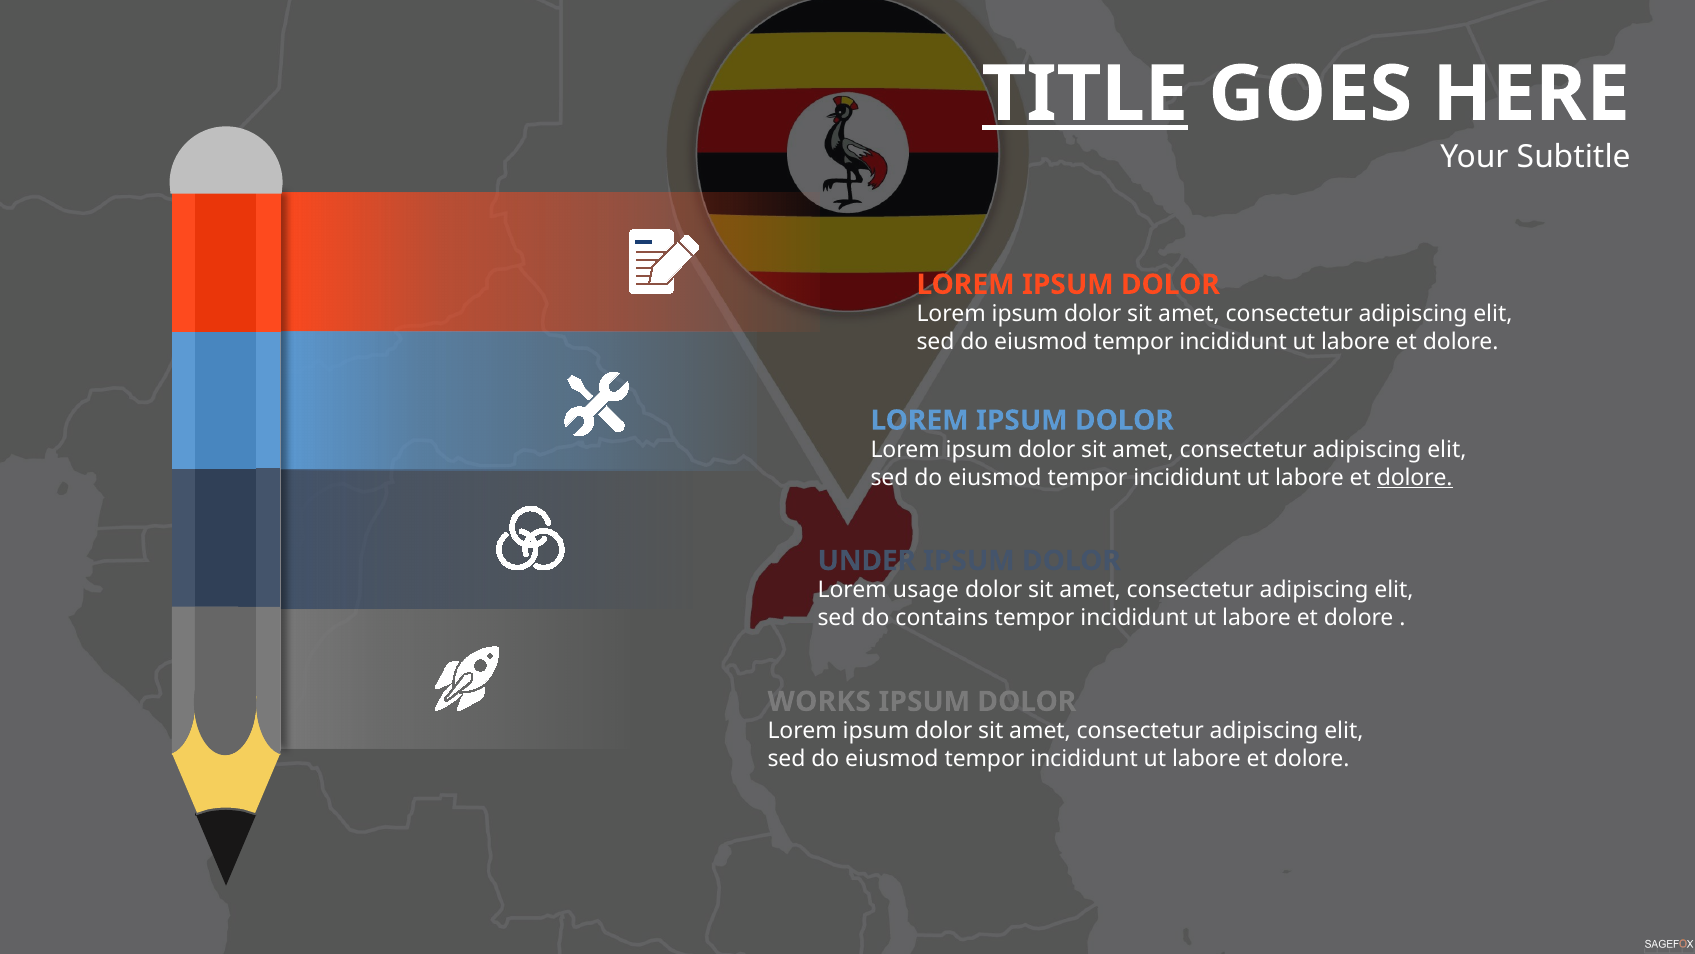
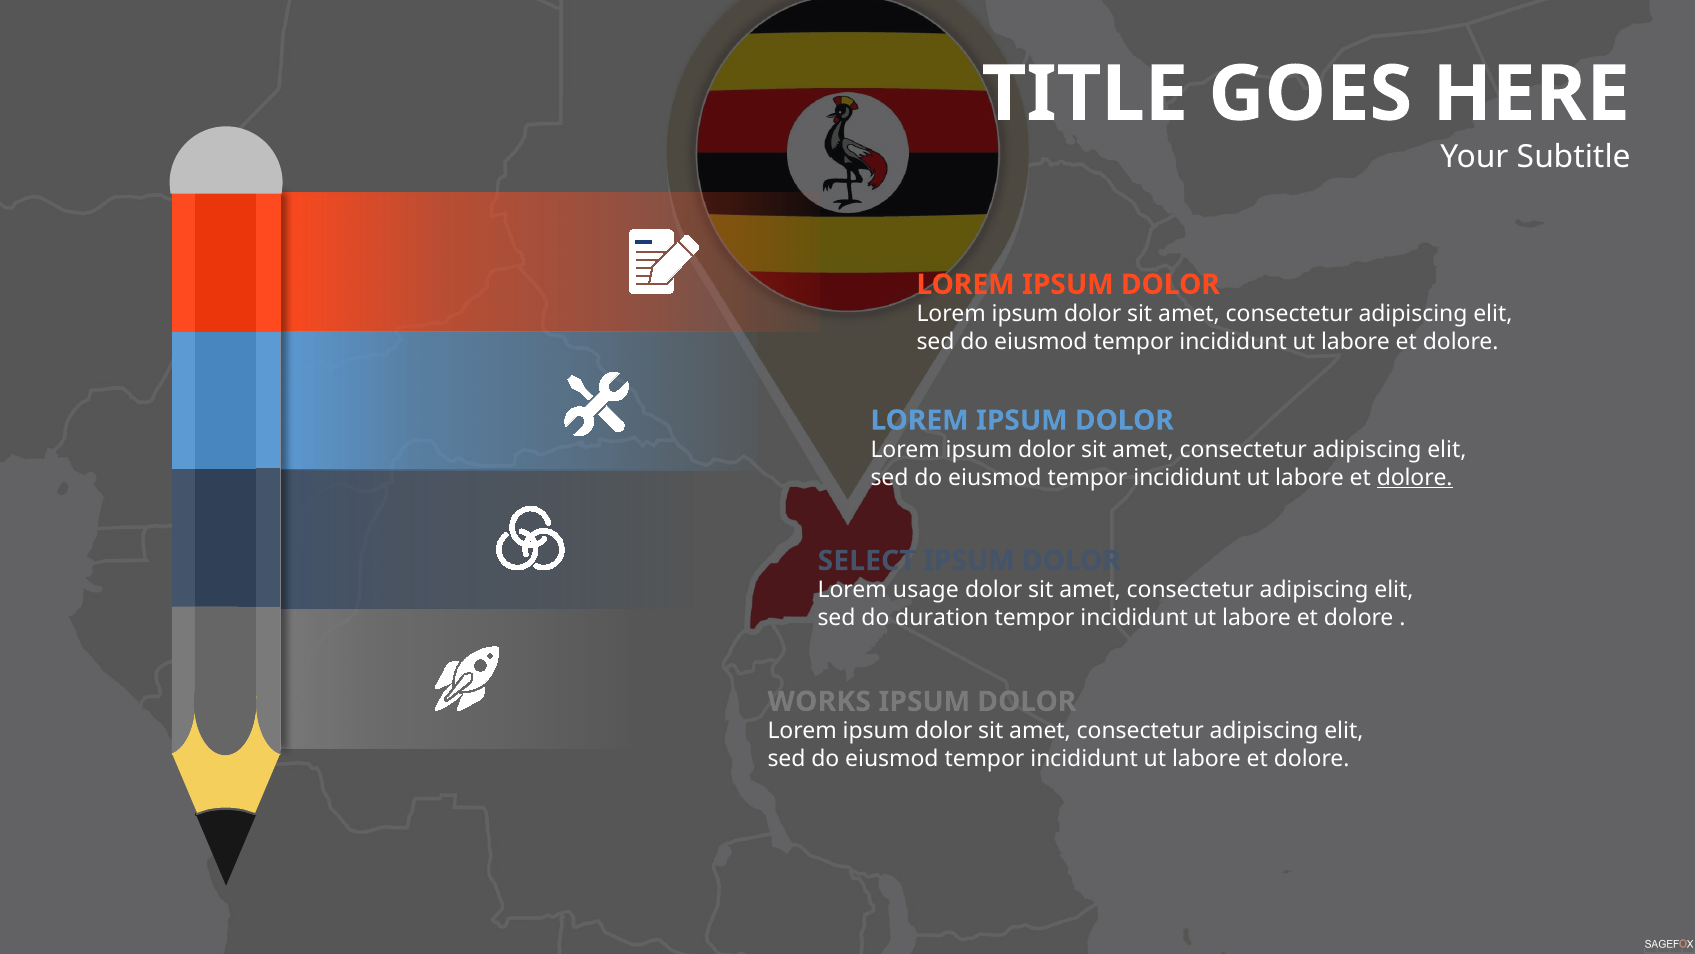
TITLE underline: present -> none (1085, 94)
UNDER: UNDER -> SELECT (867, 560)
contains: contains -> duration (942, 617)
